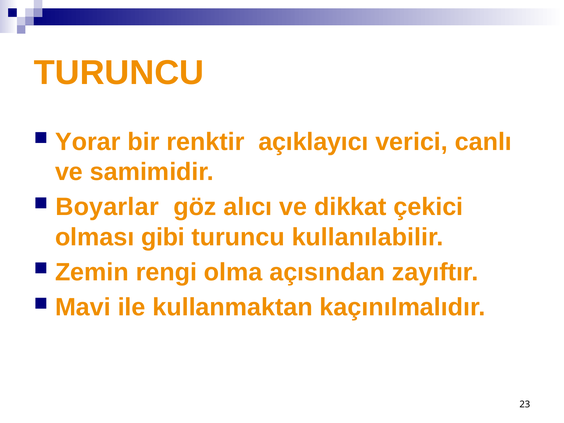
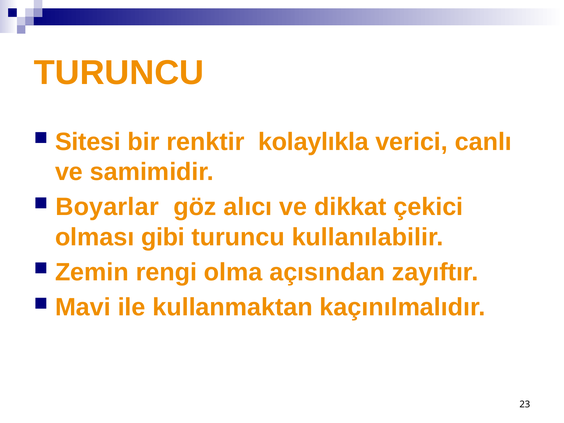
Yorar: Yorar -> Sitesi (88, 142)
açıklayıcı: açıklayıcı -> kolaylıkla (314, 142)
